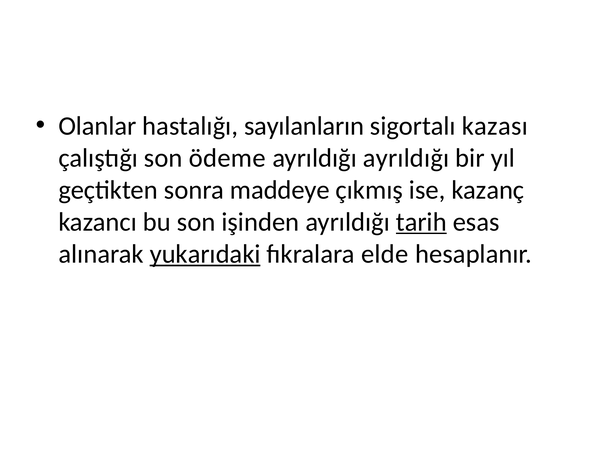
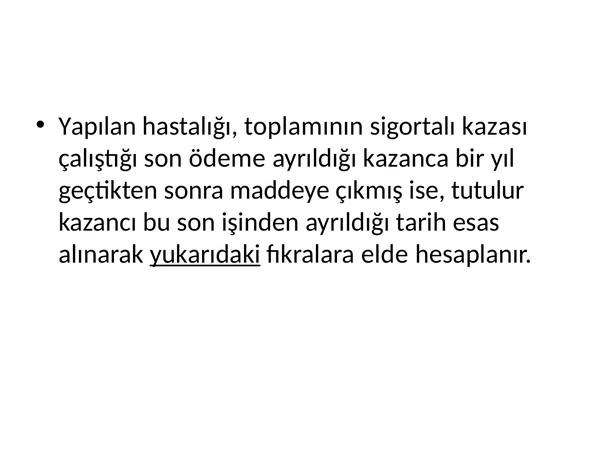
Olanlar: Olanlar -> Yapılan (97, 126)
sayılanların: sayılanların -> toplamının (304, 126)
ayrıldığı ayrıldığı: ayrıldığı -> kazanca (406, 158)
kazanç: kazanç -> tutulur (488, 190)
tarih underline: present -> none (421, 222)
